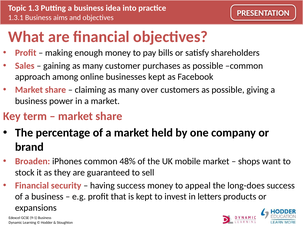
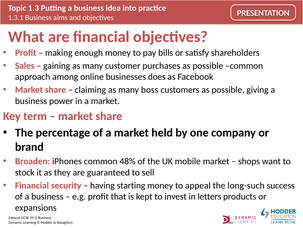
businesses kept: kept -> does (157, 77)
over: over -> boss (150, 90)
having success: success -> starting (131, 185)
long-does: long-does -> long-such (246, 185)
